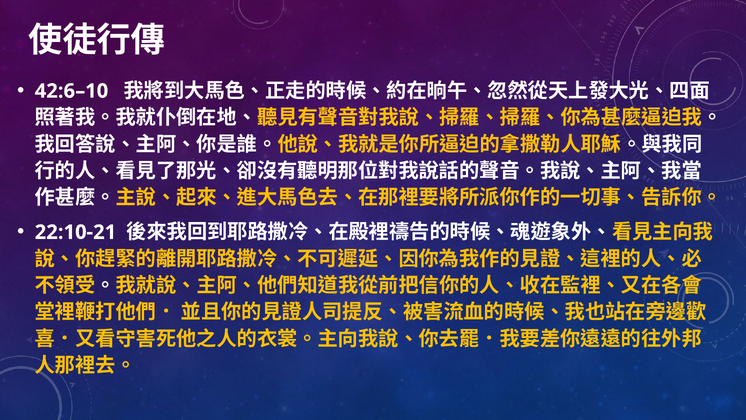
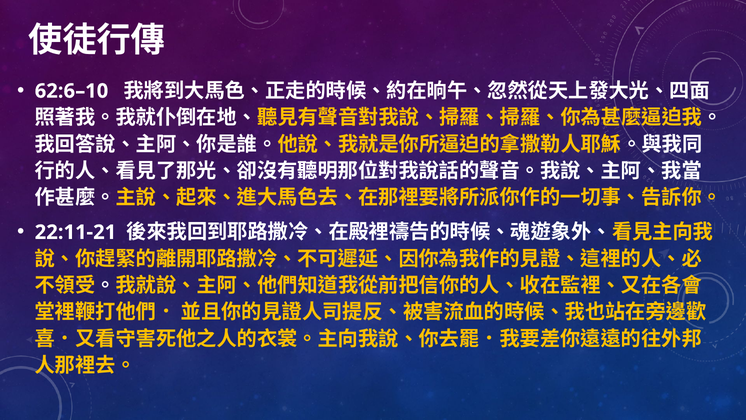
42:6–10: 42:6–10 -> 62:6–10 (71, 91)
22:10-21: 22:10-21 -> 22:11-21 (75, 232)
